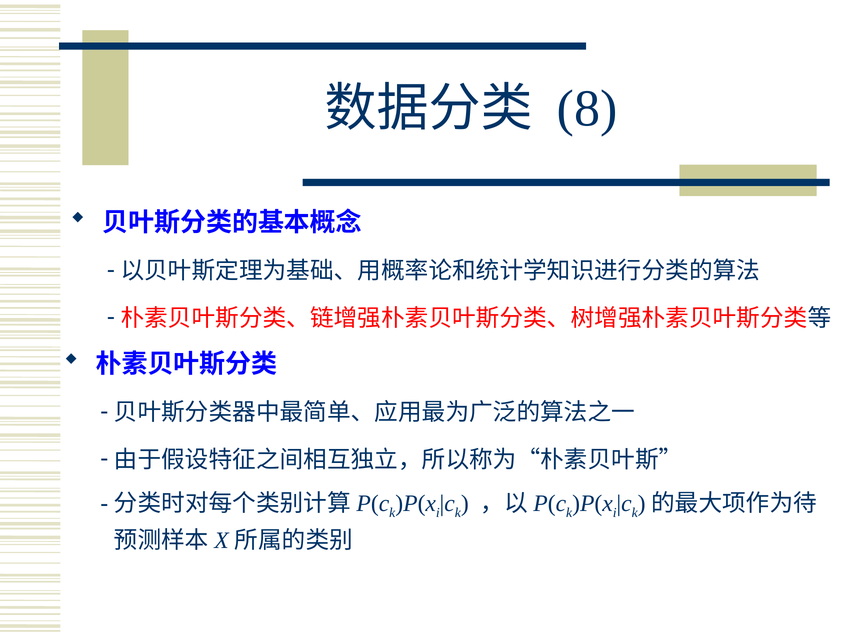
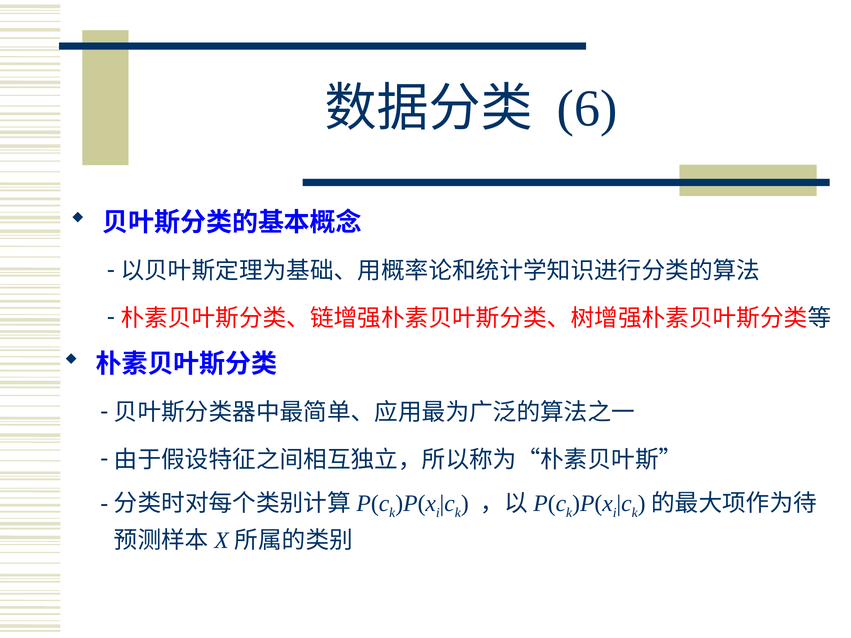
8: 8 -> 6 (587, 109)
